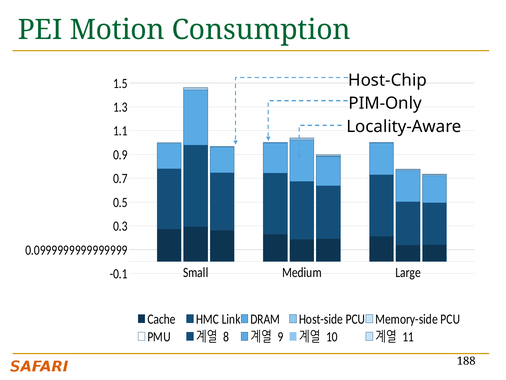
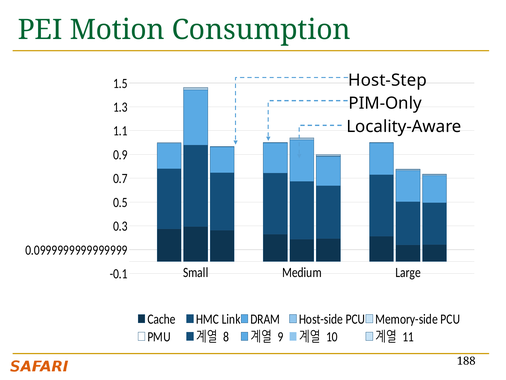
Host-Chip: Host-Chip -> Host-Step (387, 80)
